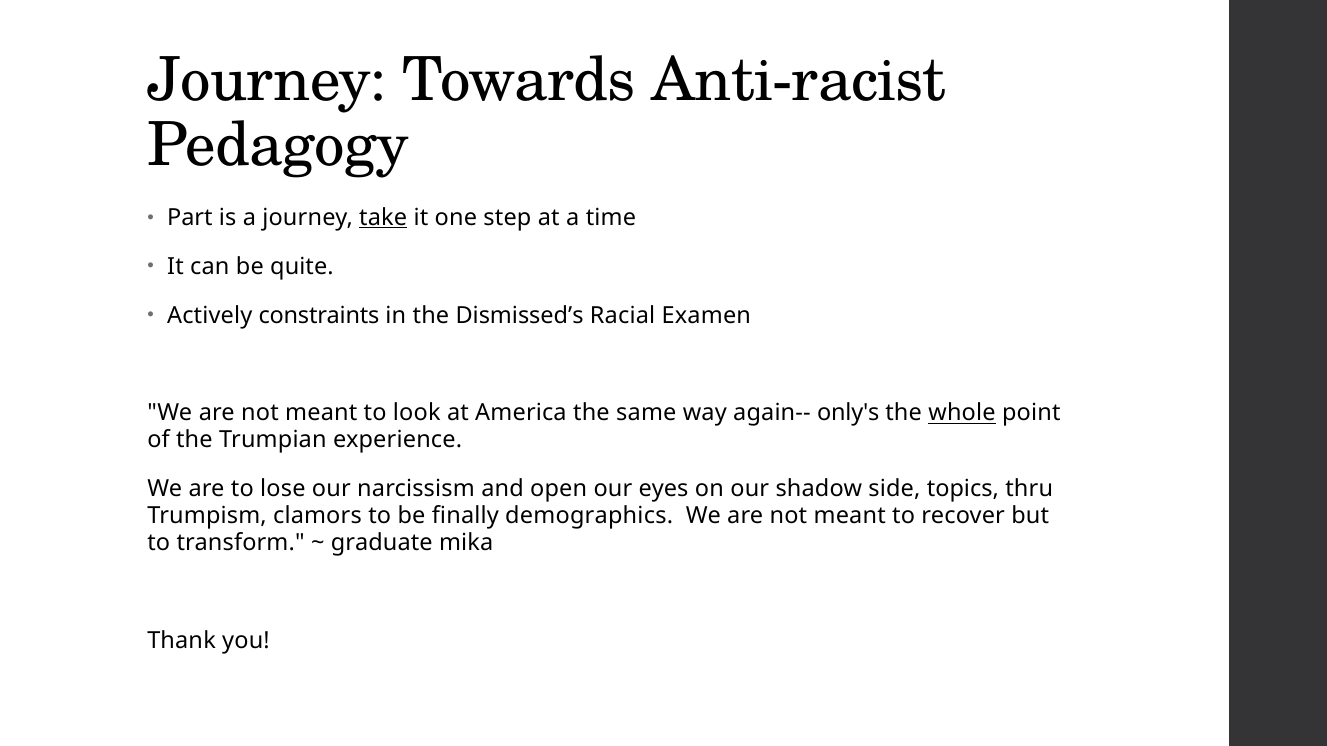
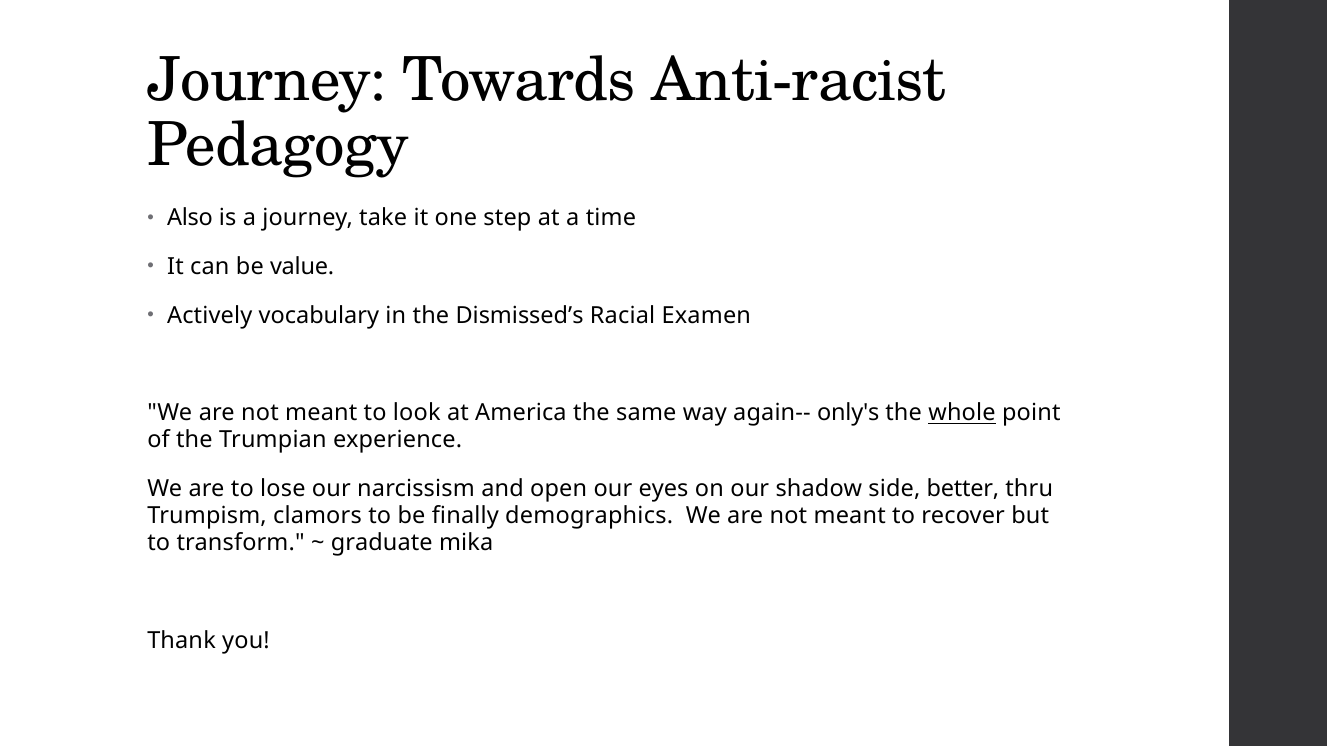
Part: Part -> Also (190, 218)
take underline: present -> none (383, 218)
quite: quite -> value (302, 267)
constraints: constraints -> vocabulary (319, 316)
topics: topics -> better (963, 489)
